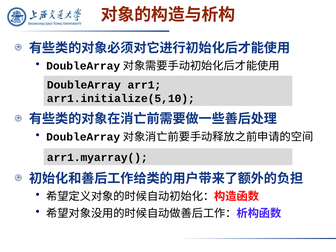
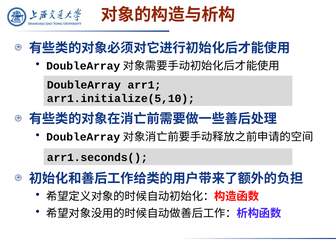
arr1.myarray(: arr1.myarray( -> arr1.seconds( (97, 157)
